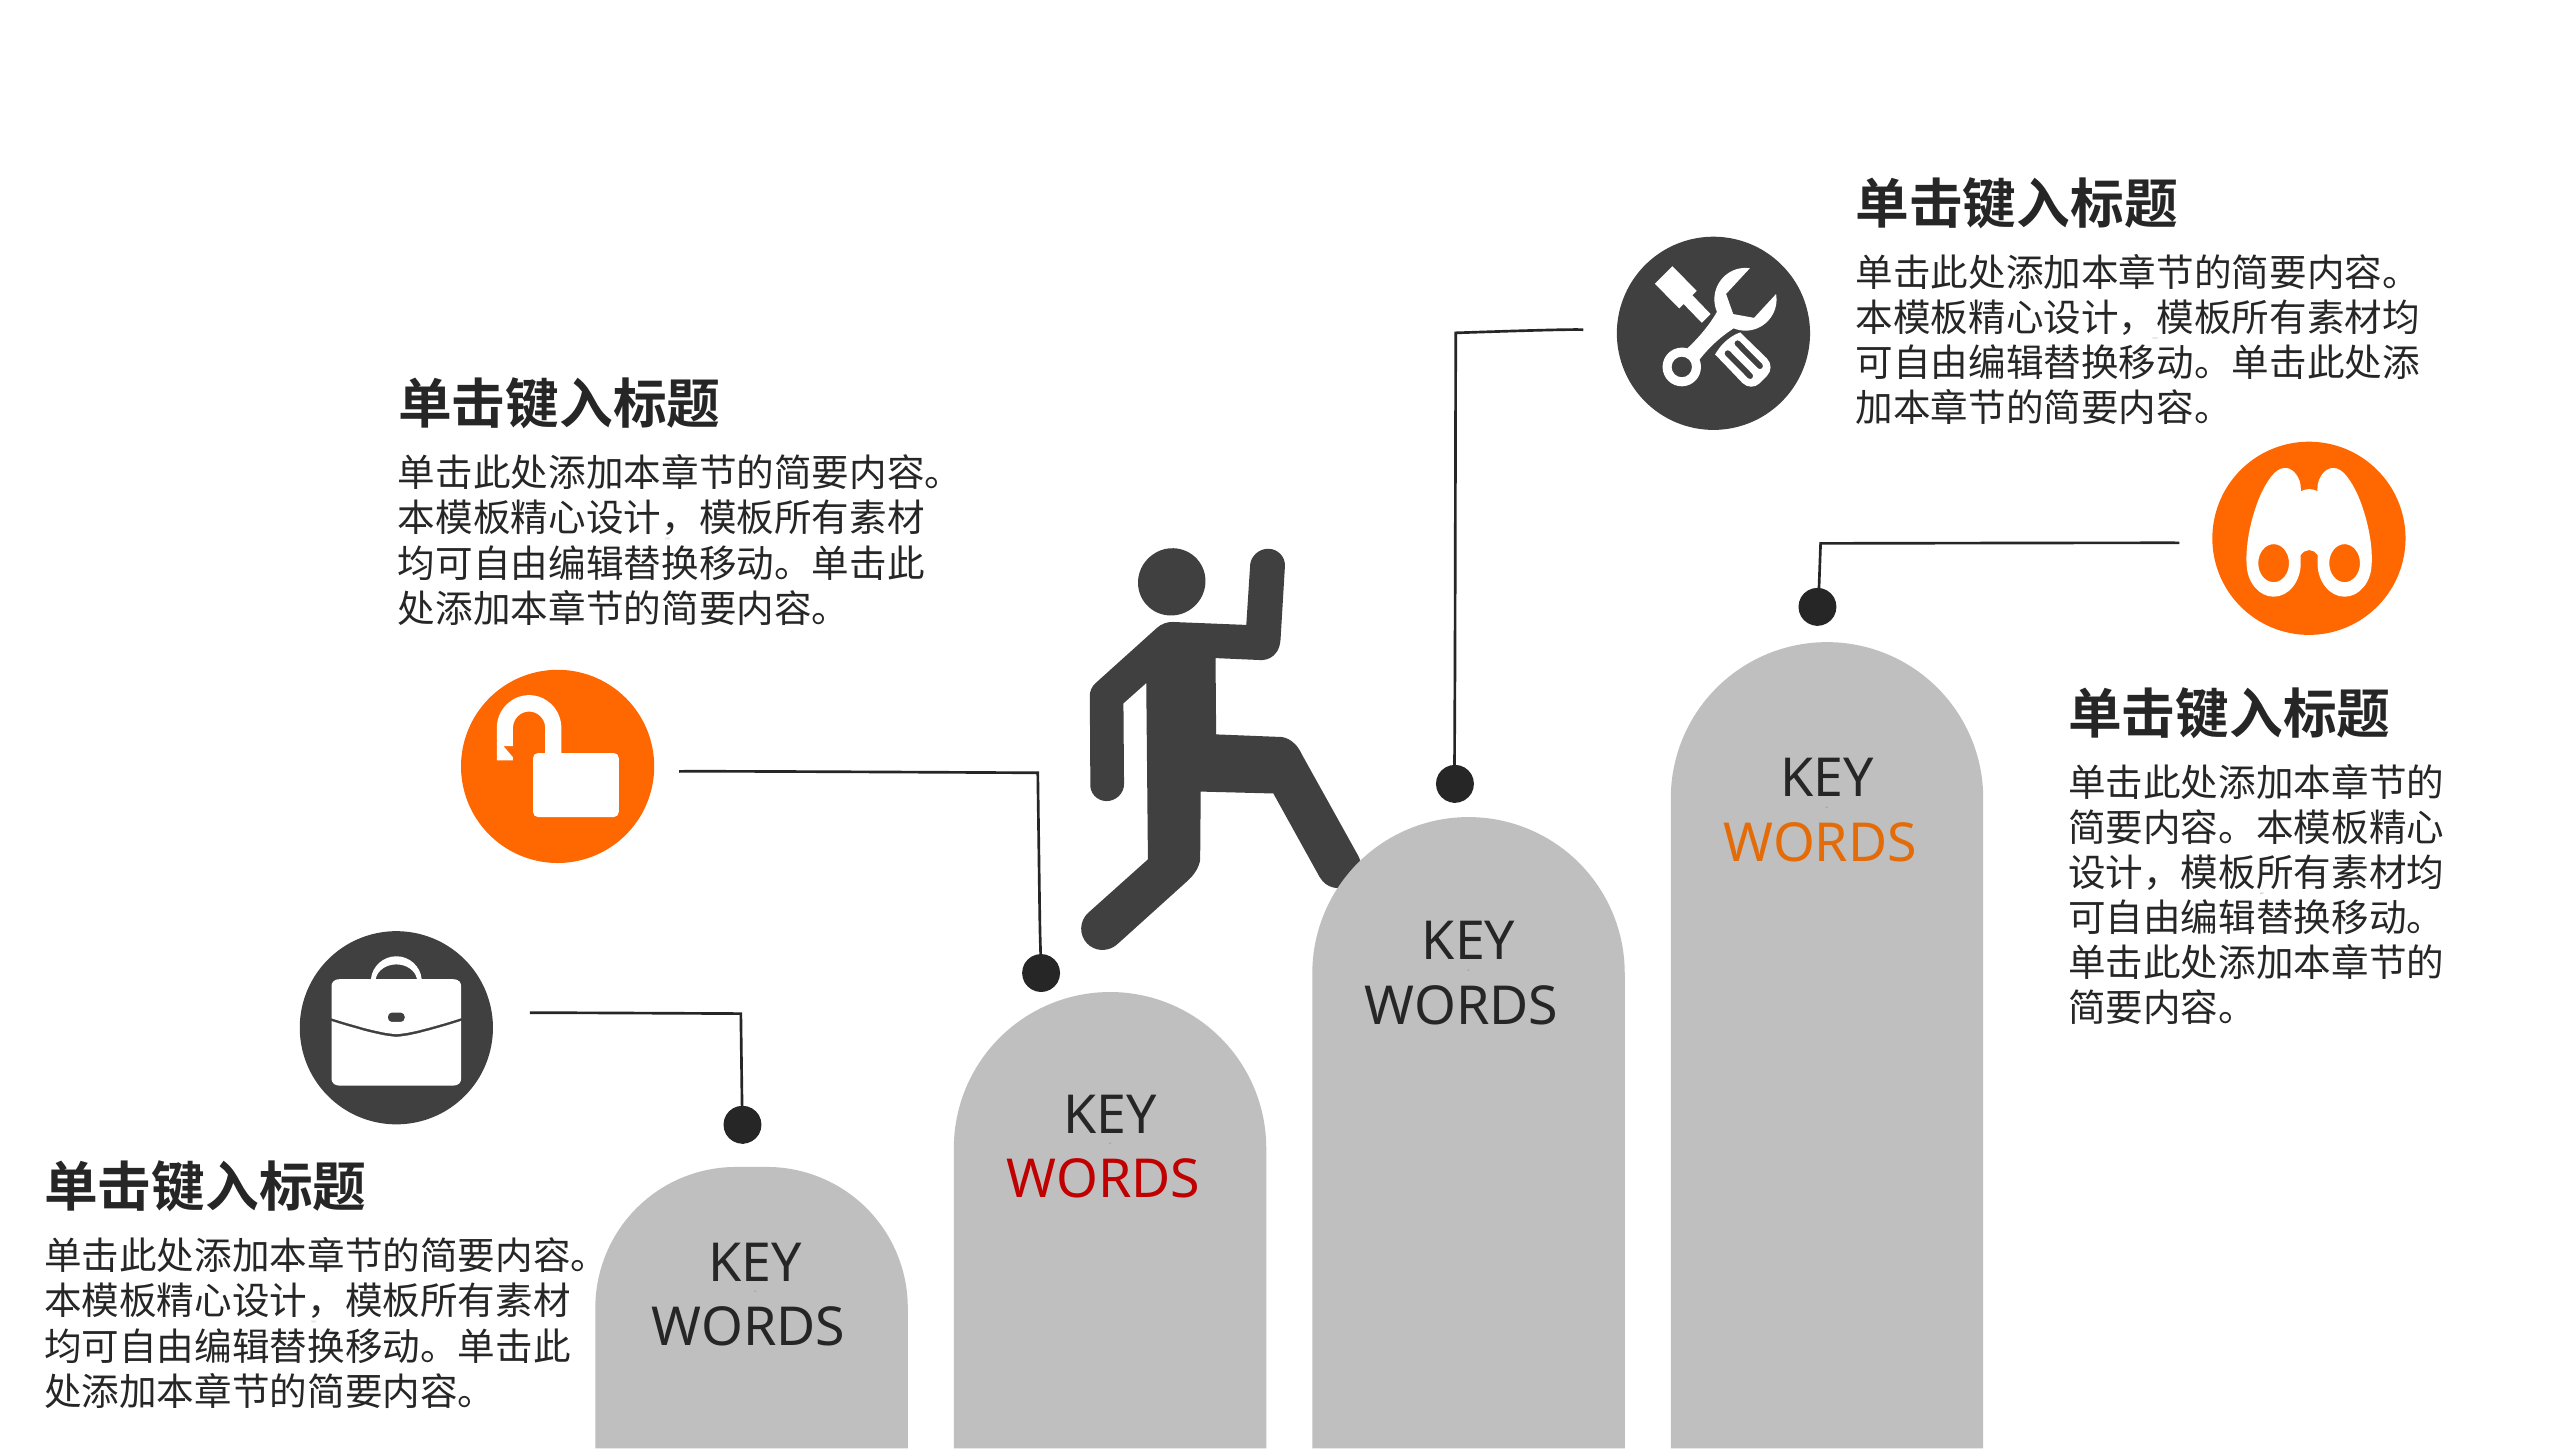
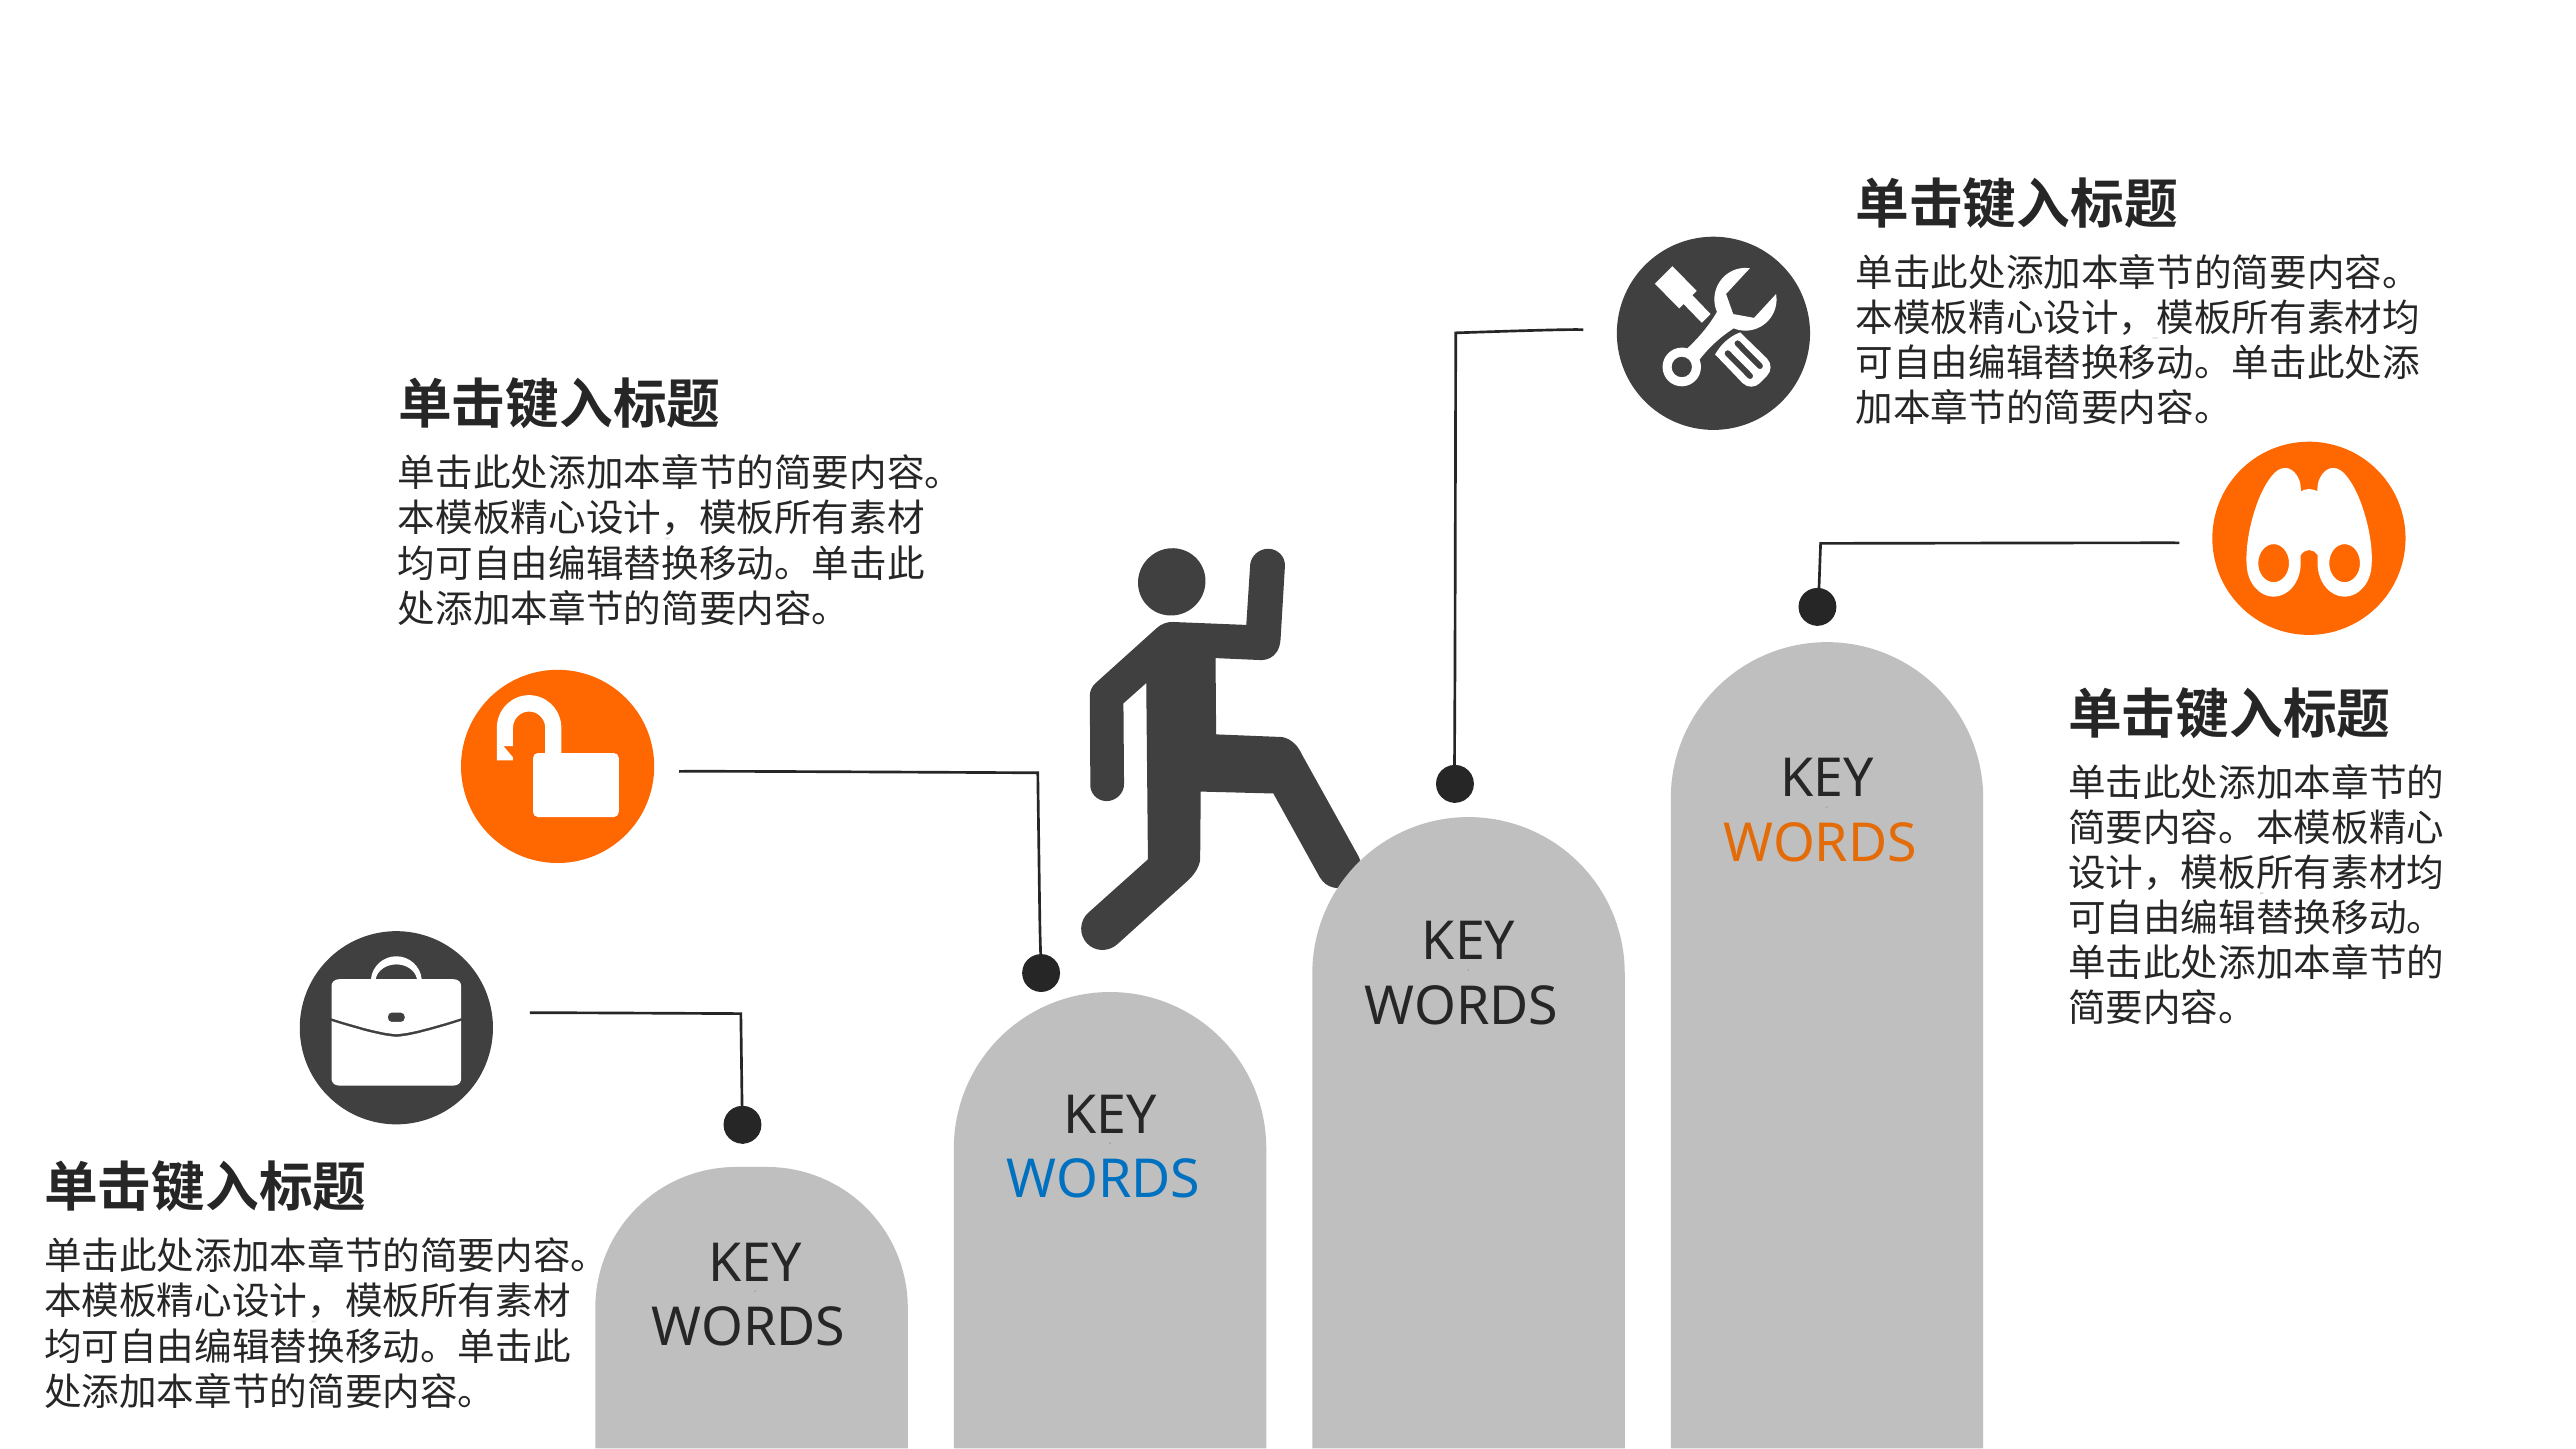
WORDS colour: red -> blue (1103, 1180)
